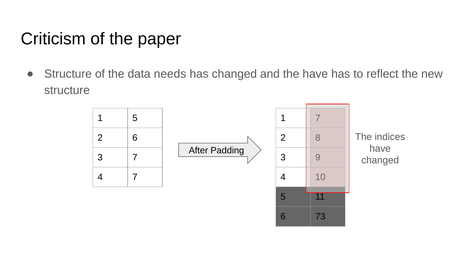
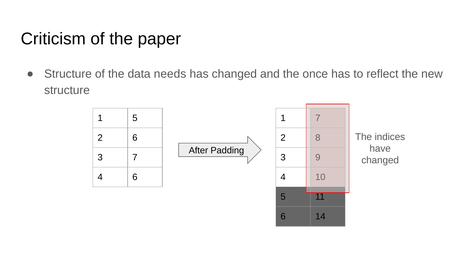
the have: have -> once (315, 74)
4 7: 7 -> 6 (135, 177)
73: 73 -> 14 (320, 216)
